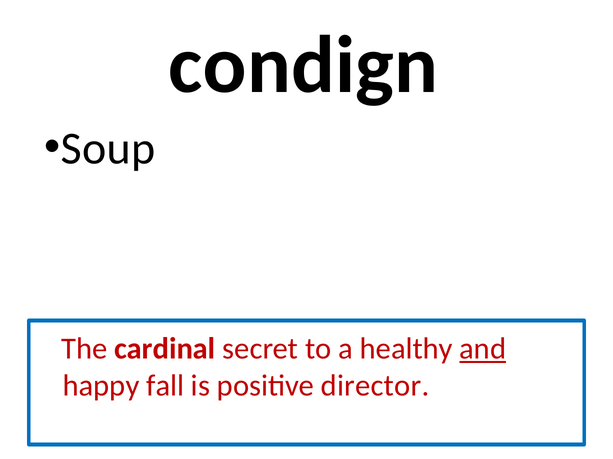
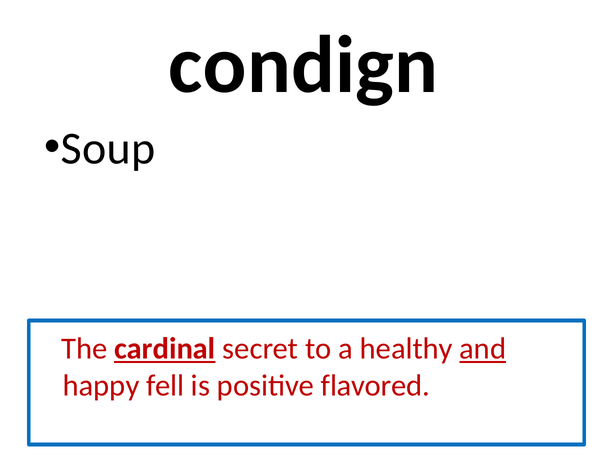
cardinal underline: none -> present (165, 349)
fall: fall -> fell (165, 386)
director: director -> flavored (375, 386)
